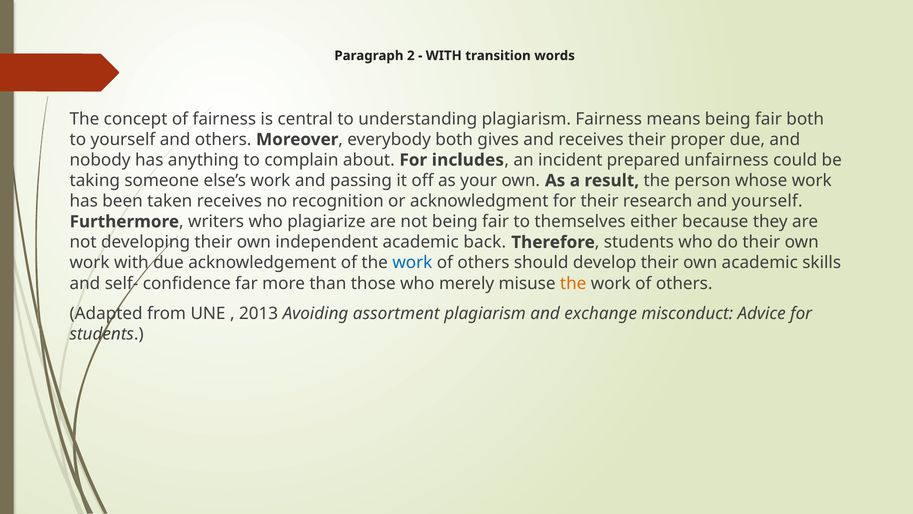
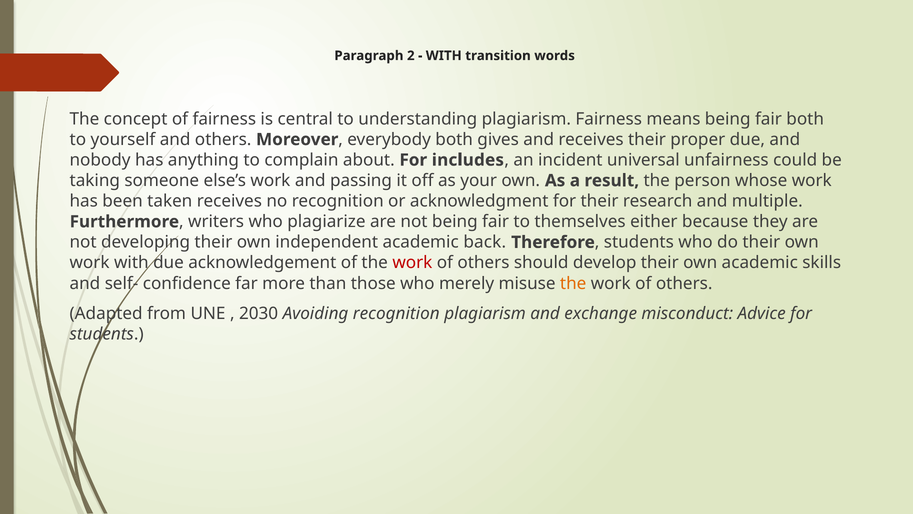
prepared: prepared -> universal (643, 160)
and yourself: yourself -> multiple (767, 201)
work colour: blue -> red (412, 263)
2013: 2013 -> 2030 (259, 313)
Avoiding assortment: assortment -> recognition (396, 313)
